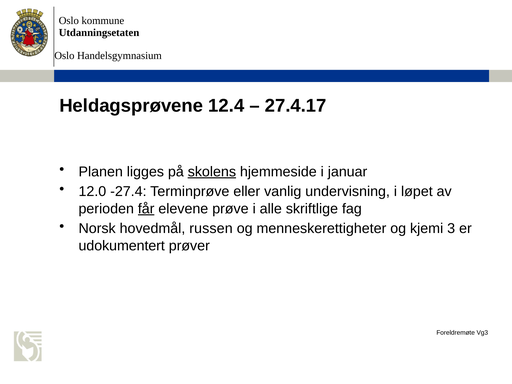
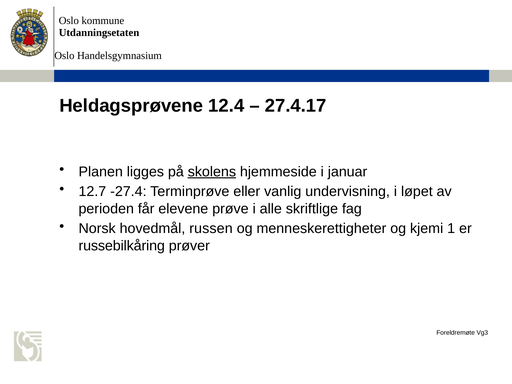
12.0: 12.0 -> 12.7 (92, 192)
får underline: present -> none (146, 209)
3: 3 -> 1 (451, 229)
udokumentert: udokumentert -> russebilkåring (122, 246)
